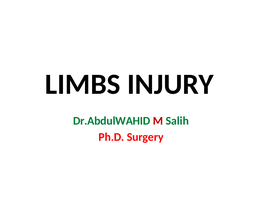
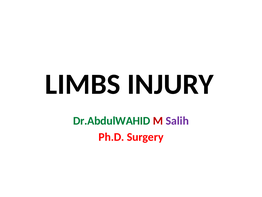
Salih colour: green -> purple (177, 120)
